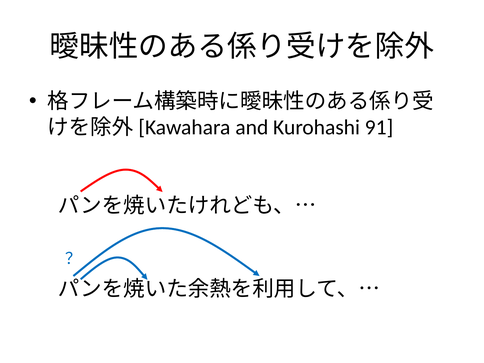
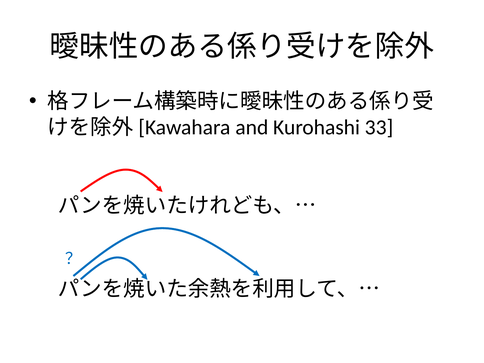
91: 91 -> 33 (379, 127)
